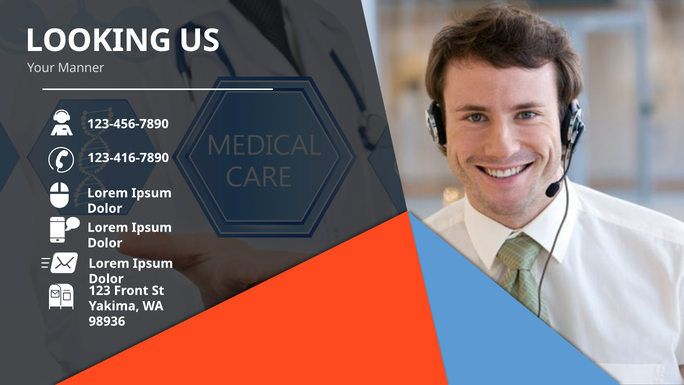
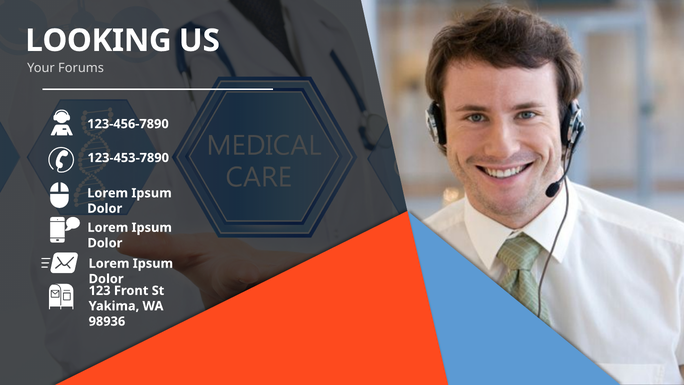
Manner: Manner -> Forums (81, 68)
123-416-7890: 123-416-7890 -> 123-453-7890 (128, 158)
